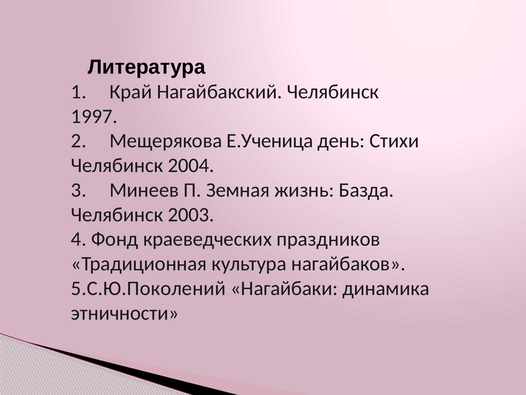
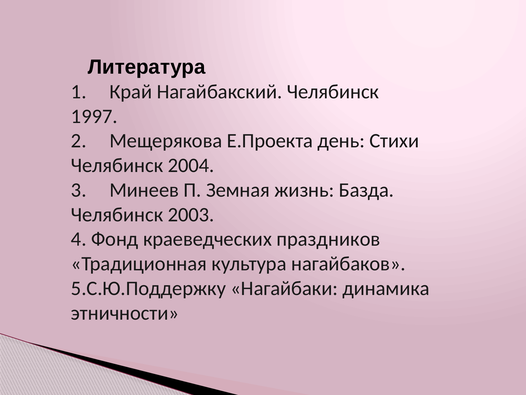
Е.Ученица: Е.Ученица -> Е.Проекта (270, 141)
5.С.Ю.Поколений: 5.С.Ю.Поколений -> 5.С.Ю.Поддержку (148, 288)
